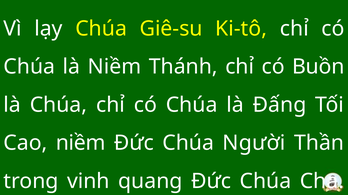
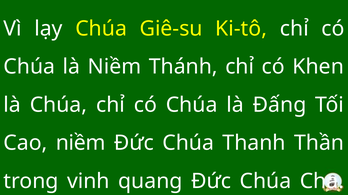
Buồn: Buồn -> Khen (318, 67)
Người: Người -> Thanh (254, 144)
